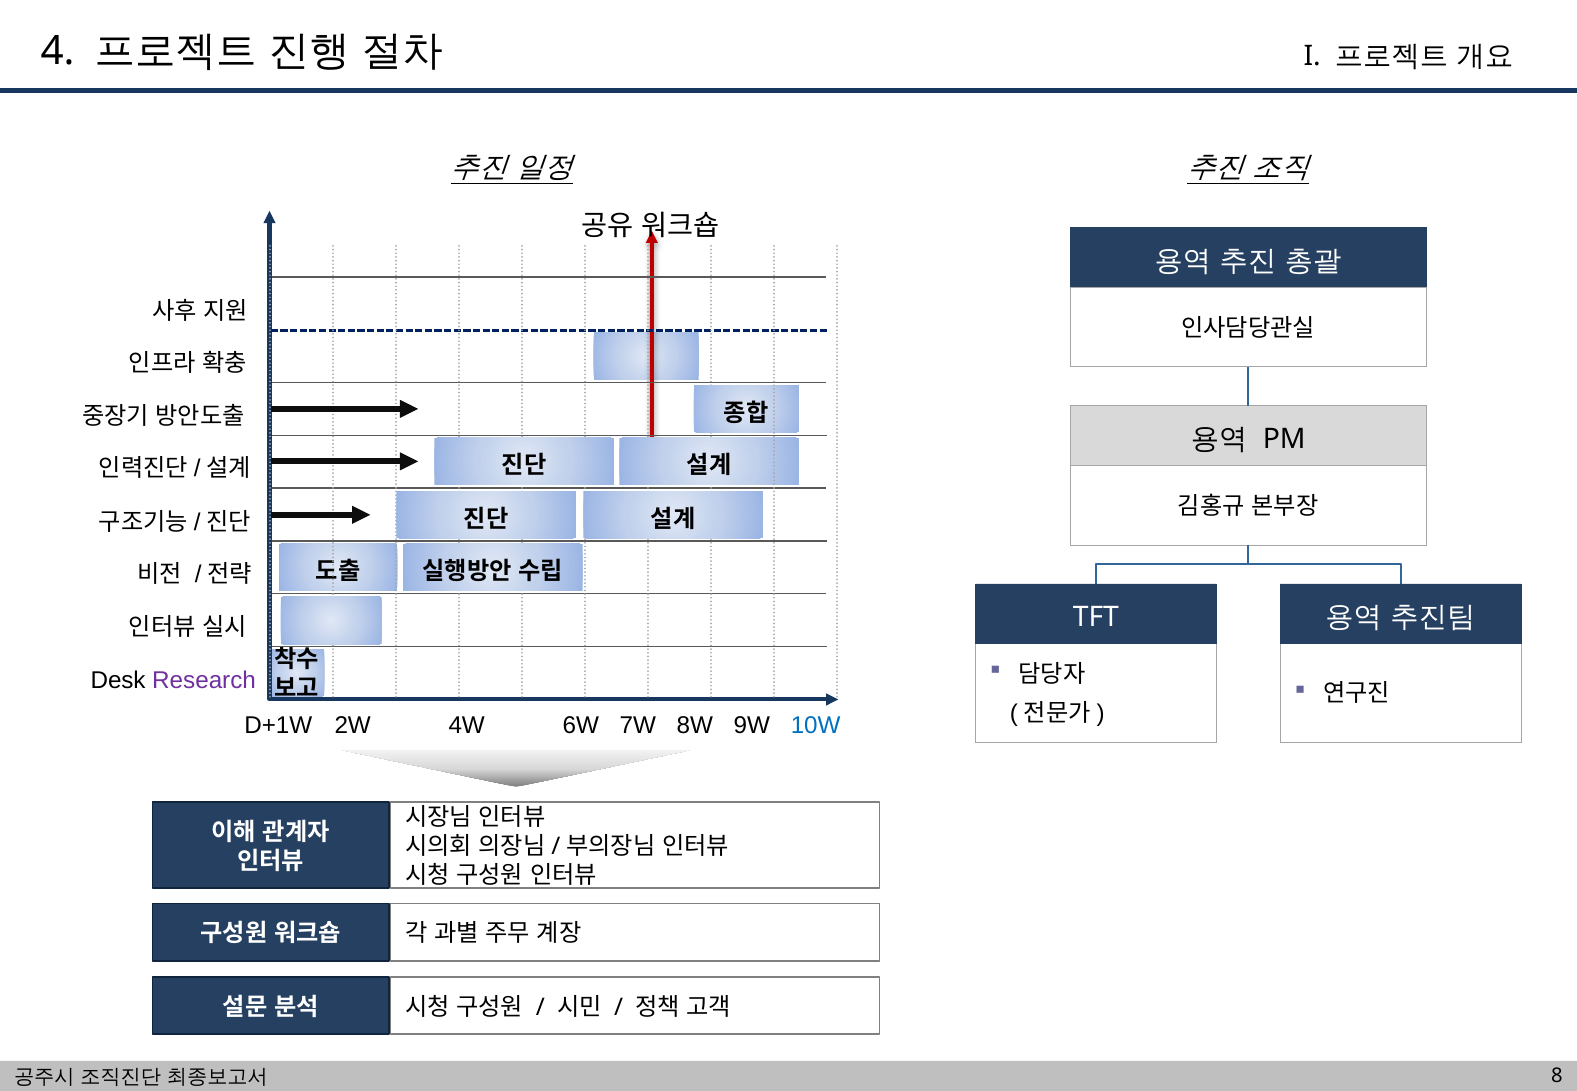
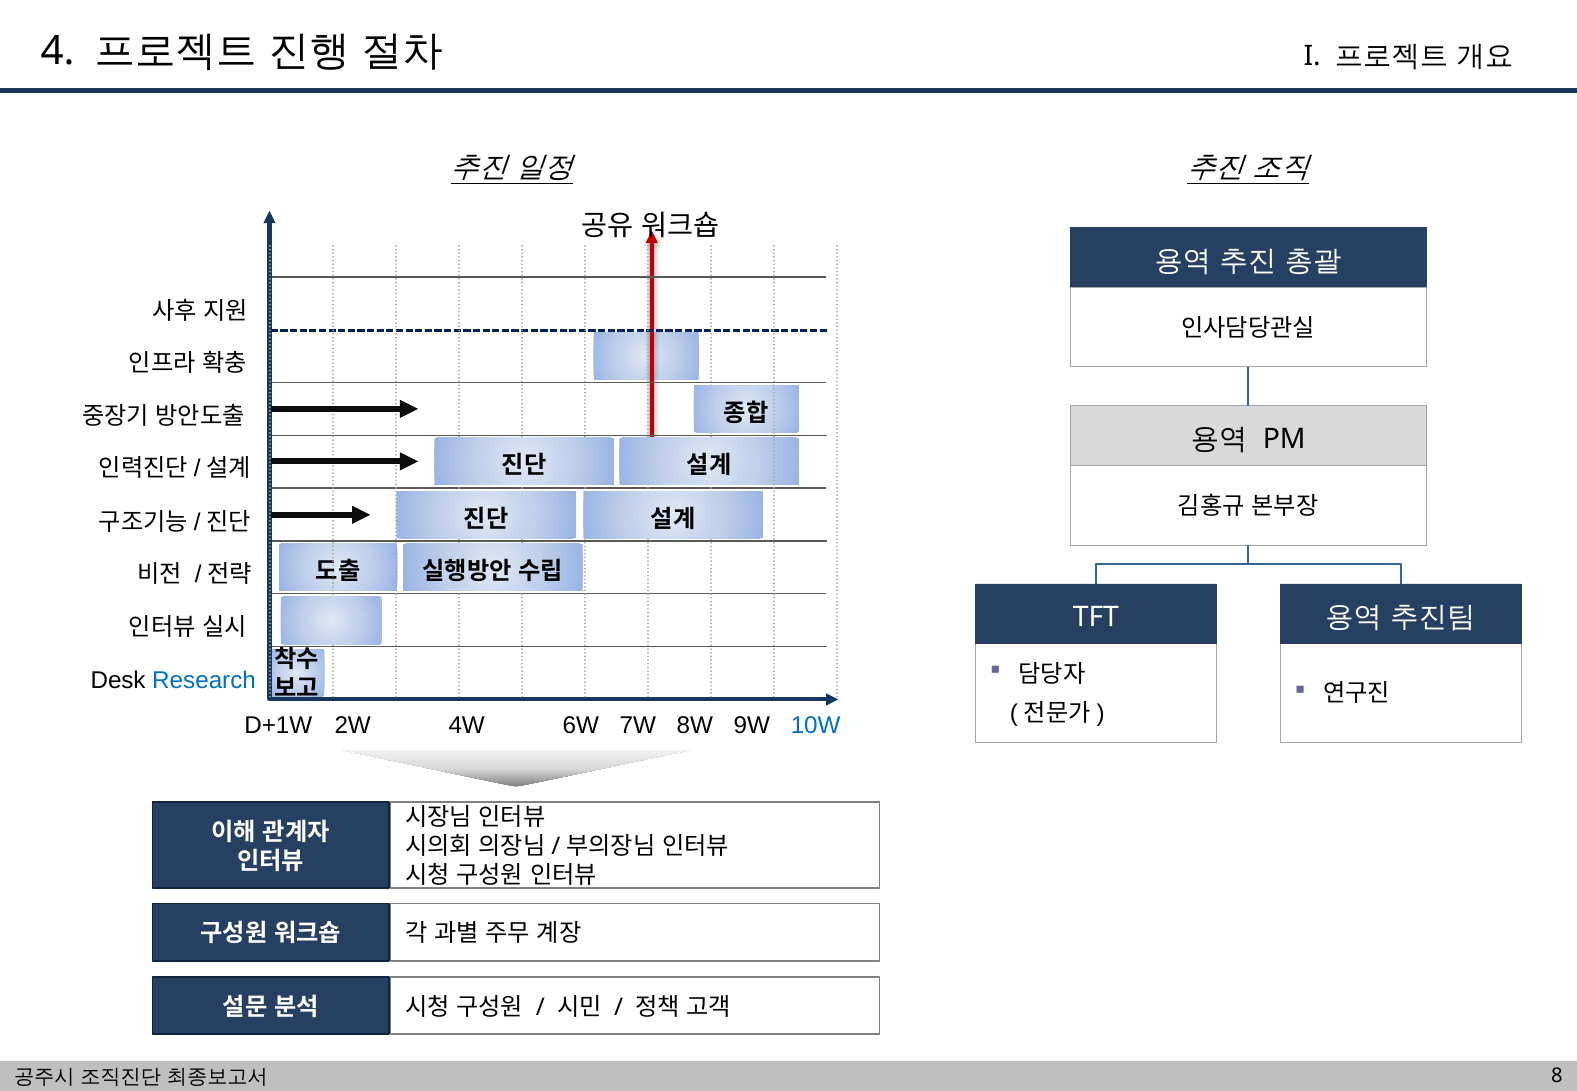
Research colour: purple -> blue (204, 681)
